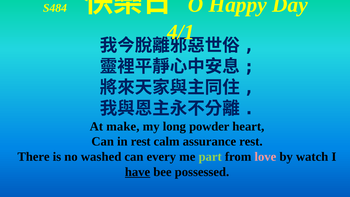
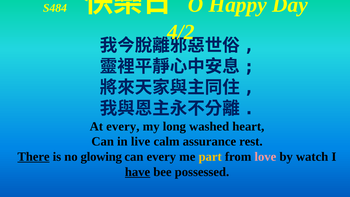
4/1: 4/1 -> 4/2 (181, 32)
At make: make -> every (123, 126)
powder: powder -> washed (209, 126)
in rest: rest -> live (141, 141)
There underline: none -> present (34, 157)
washed: washed -> glowing (101, 157)
part colour: light green -> yellow (210, 157)
